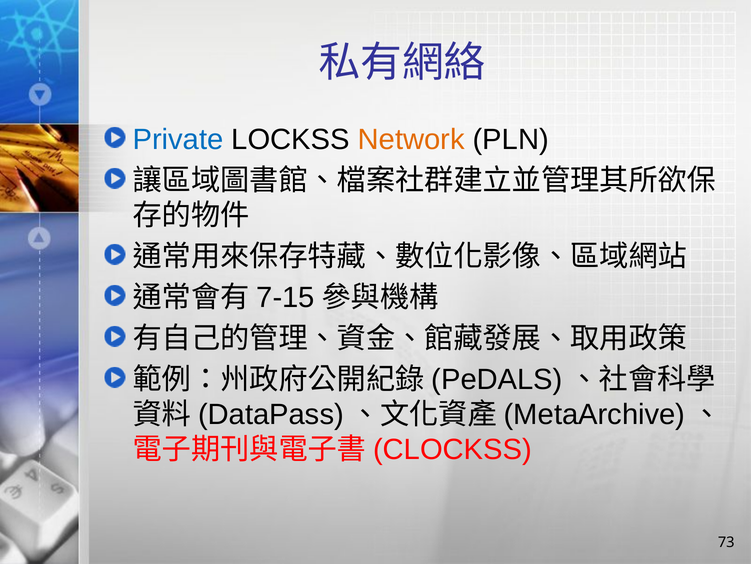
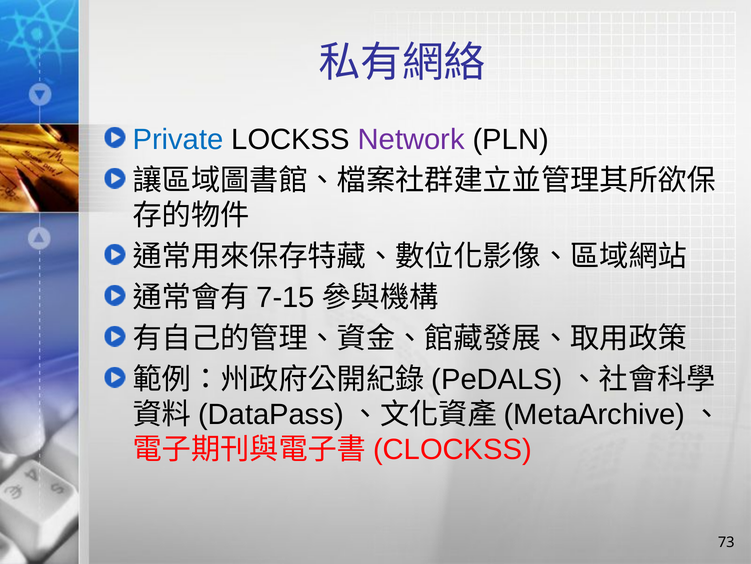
Network colour: orange -> purple (411, 139)
